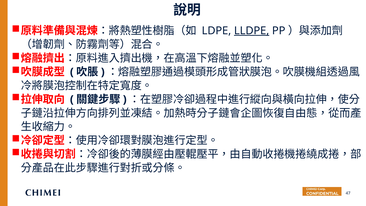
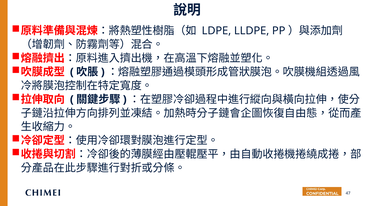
LLDPE underline: present -> none (252, 31)
